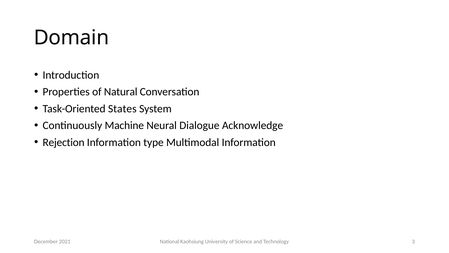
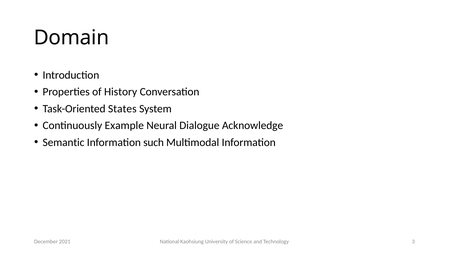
Natural: Natural -> History (121, 92)
Machine: Machine -> Example (124, 125)
Rejection: Rejection -> Semantic (64, 142)
type: type -> such (154, 142)
